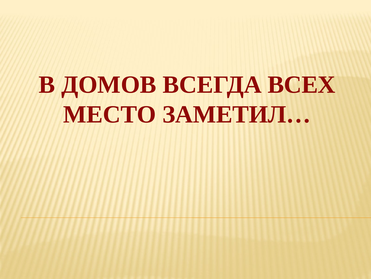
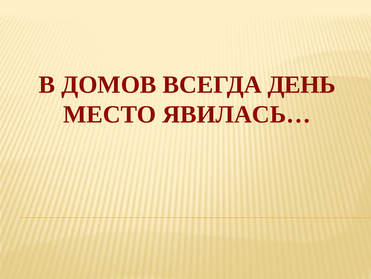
ВСЕХ: ВСЕХ -> ДЕНЬ (302, 84)
ЗАМЕТИЛ…: ЗАМЕТИЛ… -> ЯВИЛАСЬ… (237, 114)
